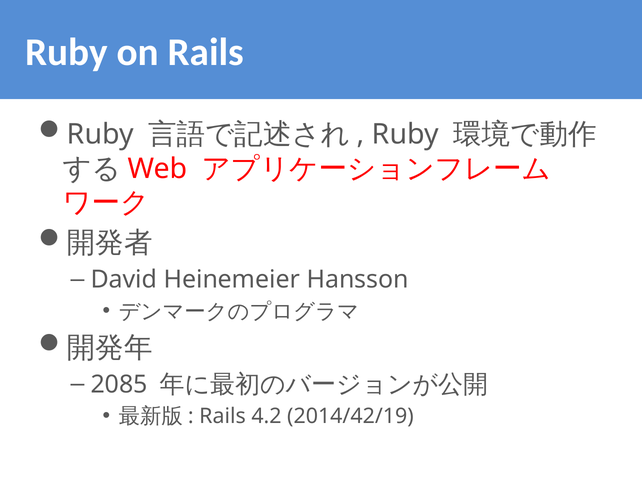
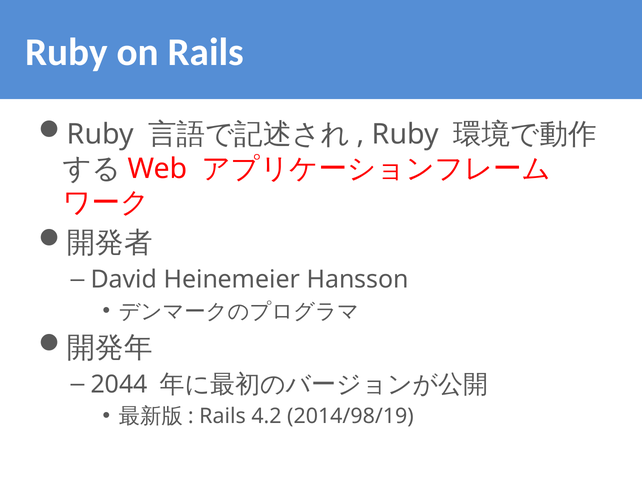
2085: 2085 -> 2044 (119, 385)
2014/42/19: 2014/42/19 -> 2014/98/19 (350, 417)
